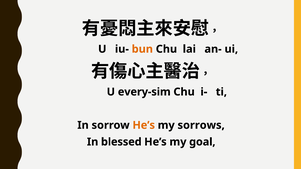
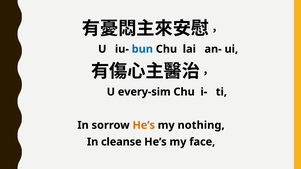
bun colour: orange -> blue (142, 49)
sorrows: sorrows -> nothing (201, 125)
blessed: blessed -> cleanse (121, 142)
goal: goal -> face (202, 142)
